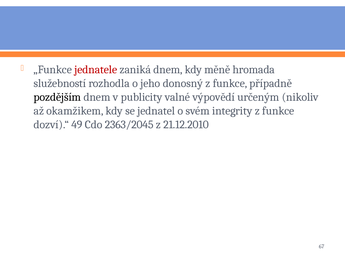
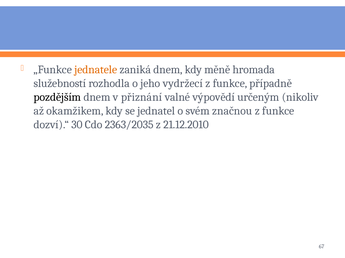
jednatele colour: red -> orange (96, 70)
donosný: donosný -> vydržecí (183, 84)
publicity: publicity -> přiznání (142, 97)
integrity: integrity -> značnou (232, 111)
49: 49 -> 30 (77, 125)
2363/2045: 2363/2045 -> 2363/2035 (129, 125)
